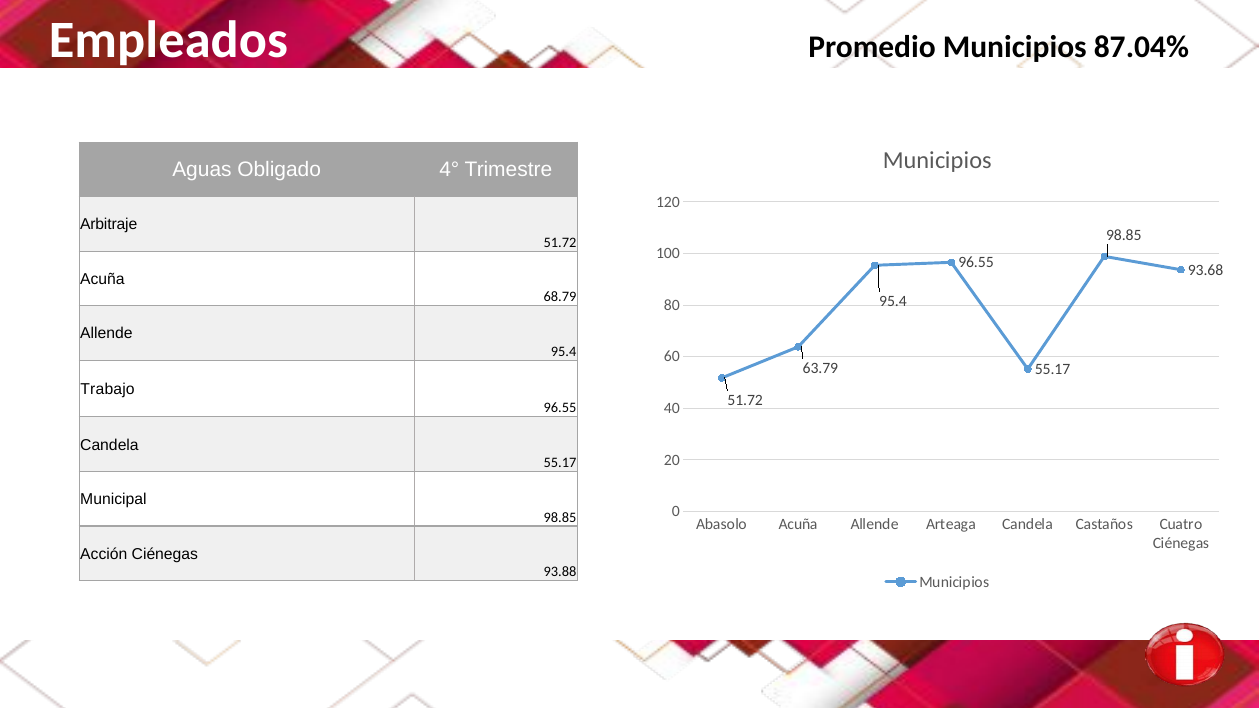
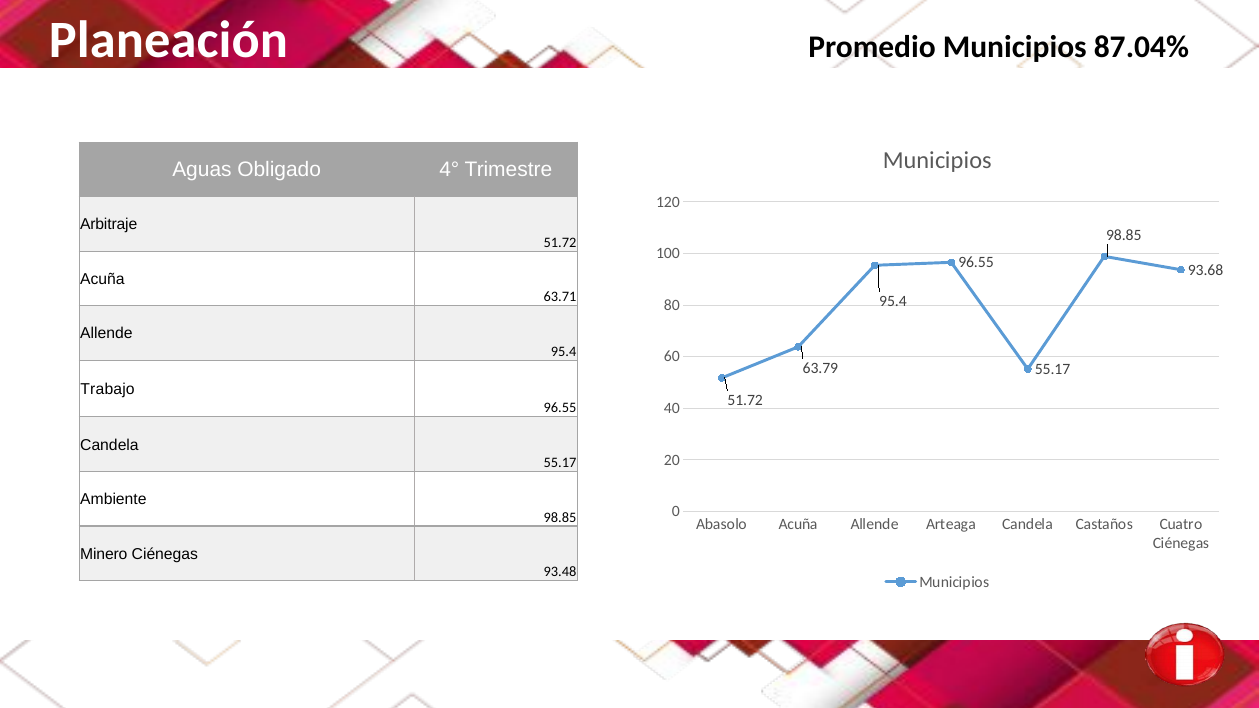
Empleados: Empleados -> Planeación (168, 40)
68.79: 68.79 -> 63.71 (560, 297)
Municipal: Municipal -> Ambiente (113, 500)
Acción: Acción -> Minero (104, 554)
93.88: 93.88 -> 93.48 (560, 572)
